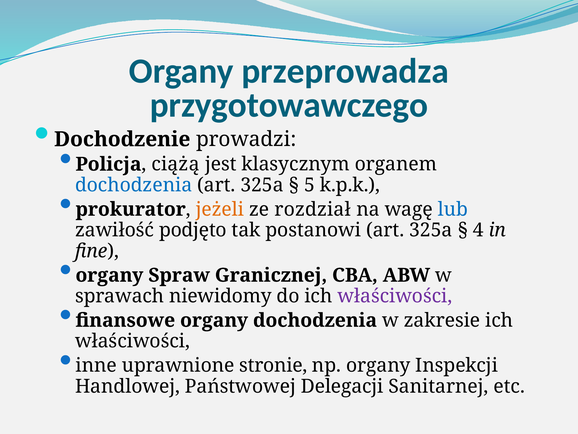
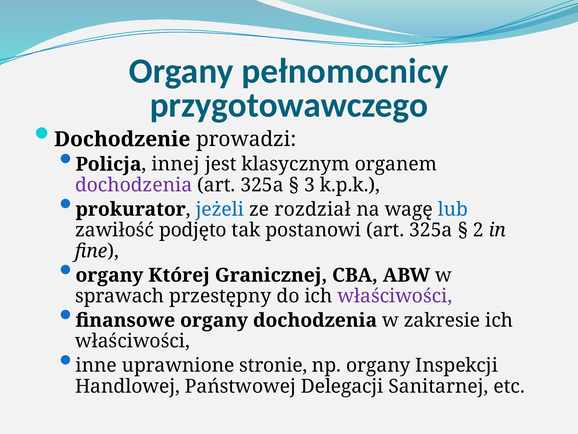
przeprowadza: przeprowadza -> pełnomocnicy (345, 71)
ciążą: ciążą -> innej (176, 164)
dochodzenia colour: blue -> purple (134, 185)
5: 5 -> 3 (309, 185)
jeżeli colour: orange -> blue (220, 209)
4: 4 -> 2 (478, 230)
Spraw: Spraw -> Której (179, 275)
niewidomy: niewidomy -> przestępny (220, 296)
